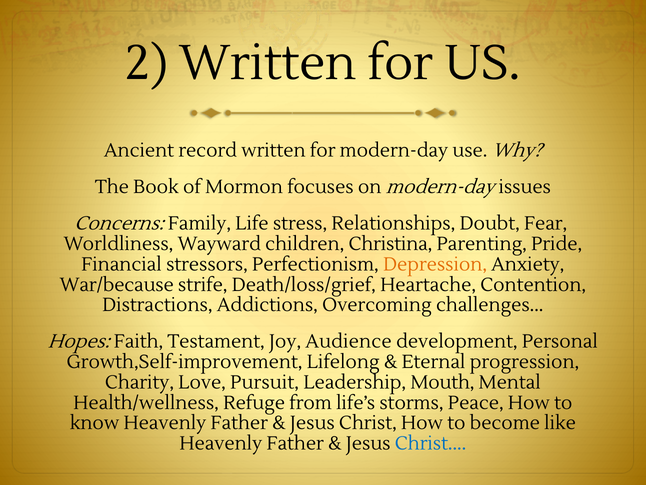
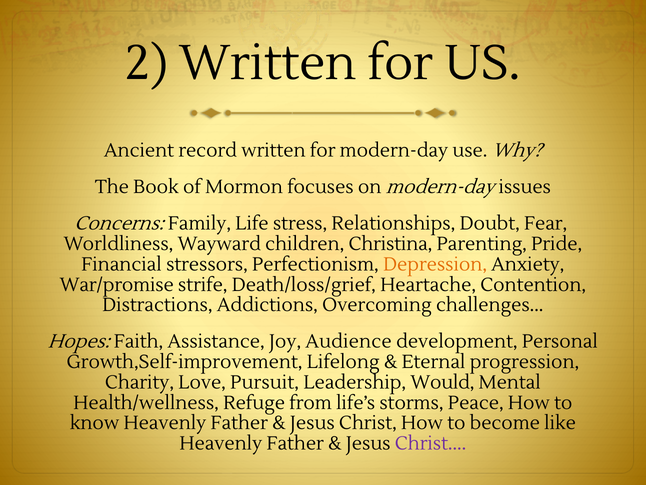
War/because: War/because -> War/promise (117, 284)
Testament: Testament -> Assistance (216, 341)
Mouth: Mouth -> Would (442, 382)
Christ colour: blue -> purple (431, 443)
